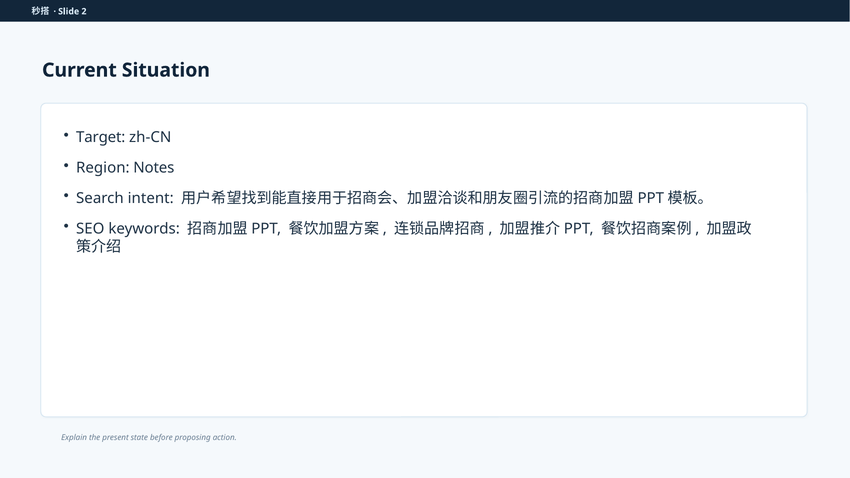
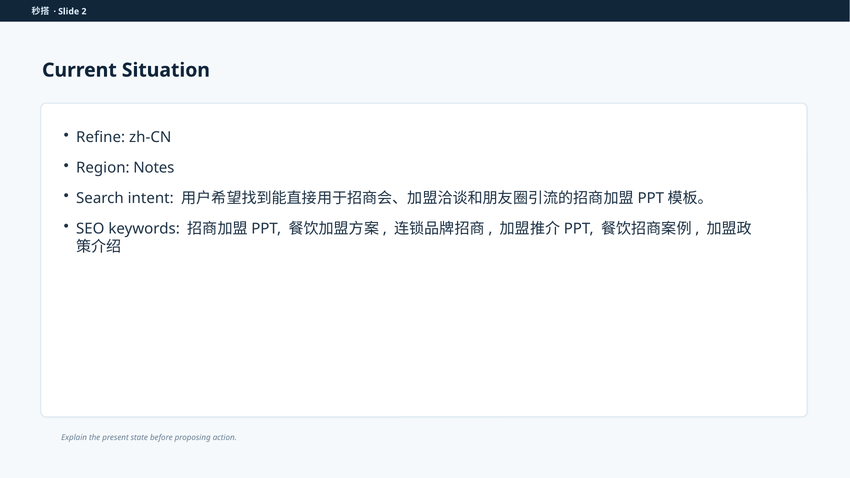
Target: Target -> Refine (101, 138)
